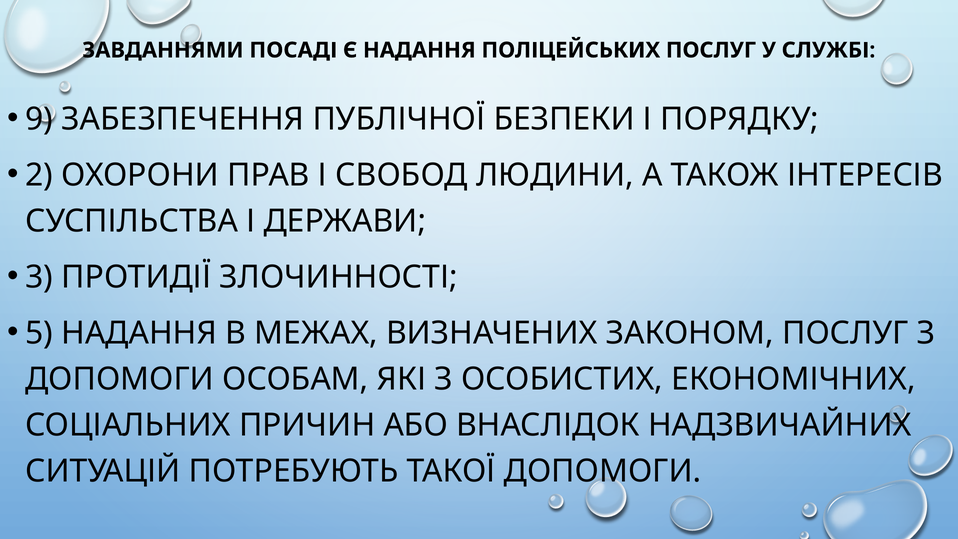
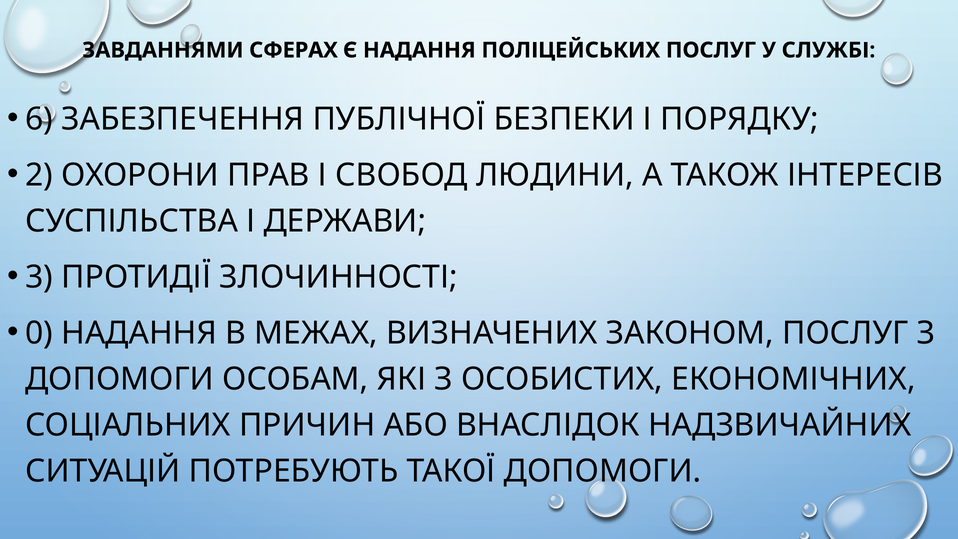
ПОСАДІ: ПОСАДІ -> СФЕРАХ (293, 50)
9: 9 -> 6 (39, 119)
5: 5 -> 0 (39, 333)
